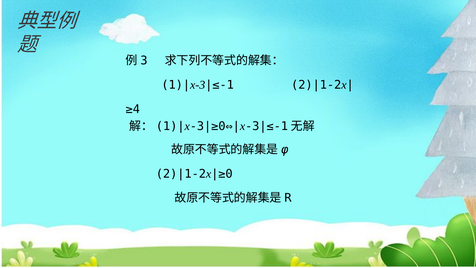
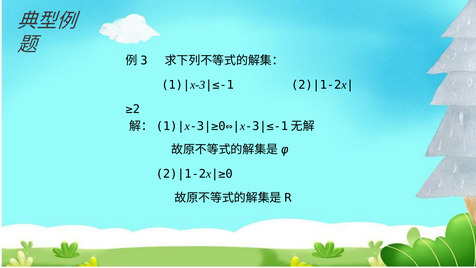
≥4: ≥4 -> ≥2 (133, 109)
